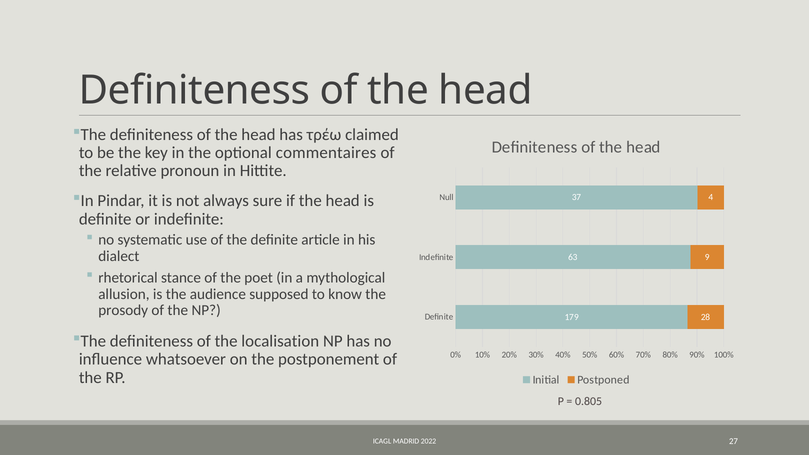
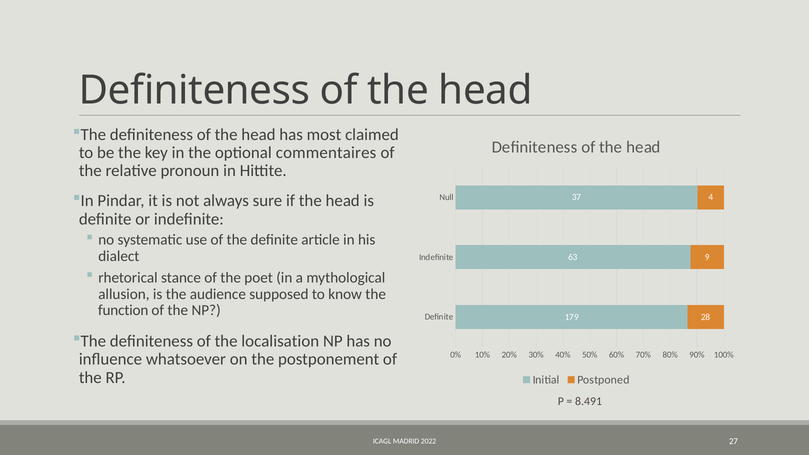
τρέω: τρέω -> most (324, 135)
prosody: prosody -> function (123, 310)
0.805: 0.805 -> 8.491 (589, 401)
